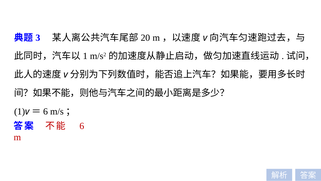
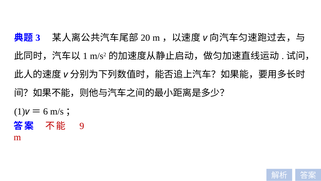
6: 6 -> 9 (82, 126)
